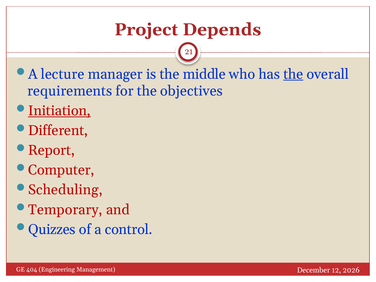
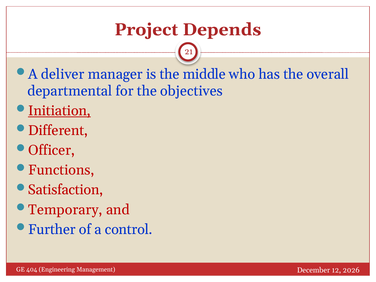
lecture: lecture -> deliver (63, 74)
the underline: present -> none (293, 74)
requirements: requirements -> departmental (70, 91)
Report: Report -> Officer (51, 150)
Computer: Computer -> Functions (61, 170)
Scheduling: Scheduling -> Satisfaction (66, 190)
Quizzes: Quizzes -> Further (52, 229)
